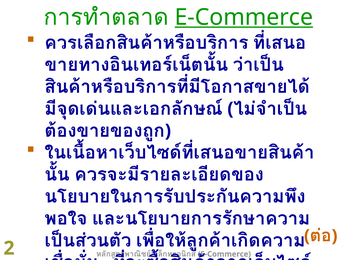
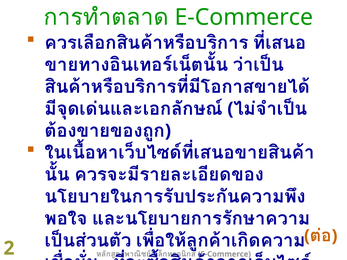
E-Commerce underline: present -> none (244, 17)
